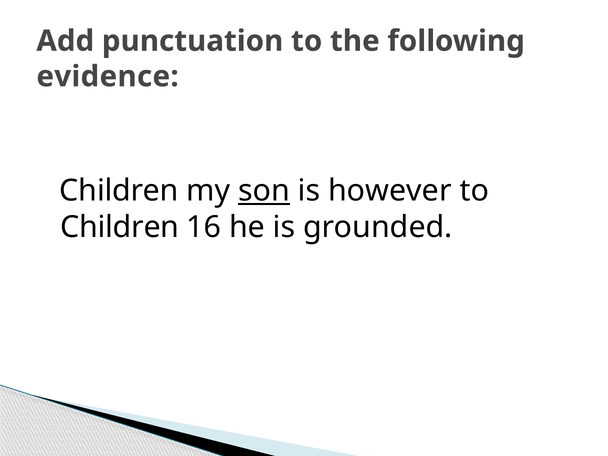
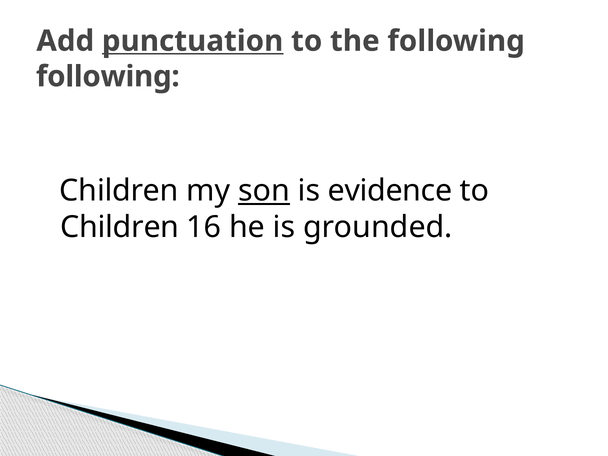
punctuation underline: none -> present (193, 41)
evidence: evidence -> following (108, 77)
however: however -> evidence (390, 191)
